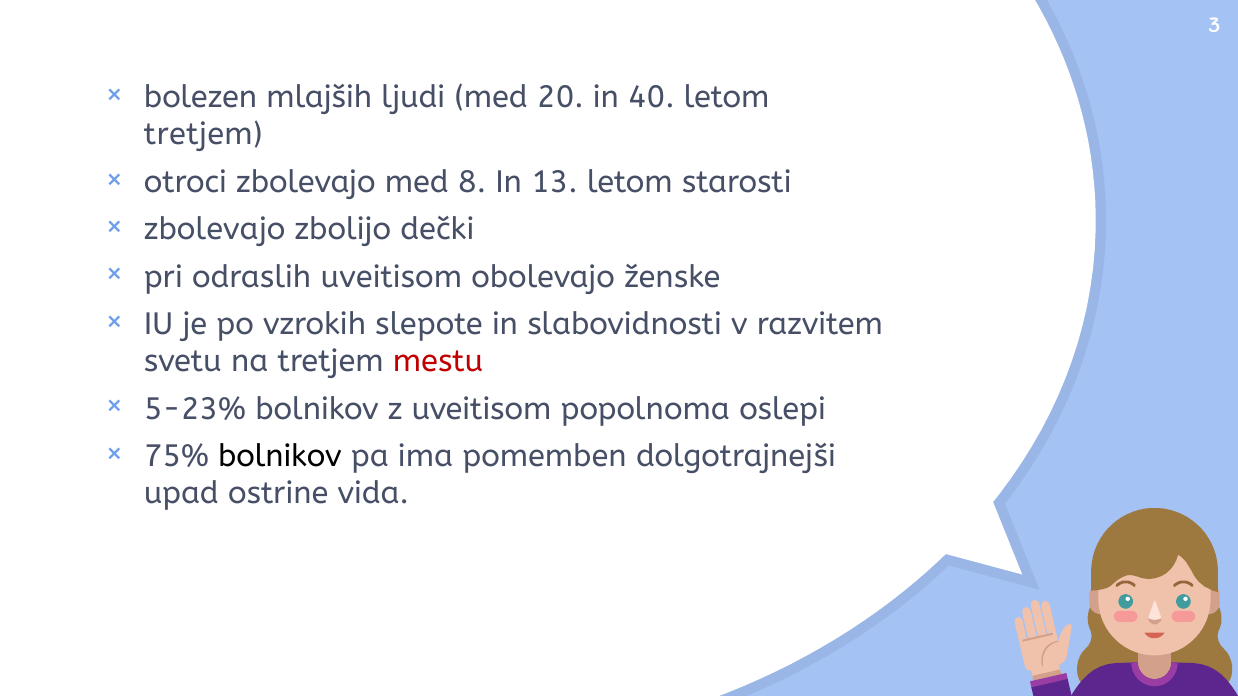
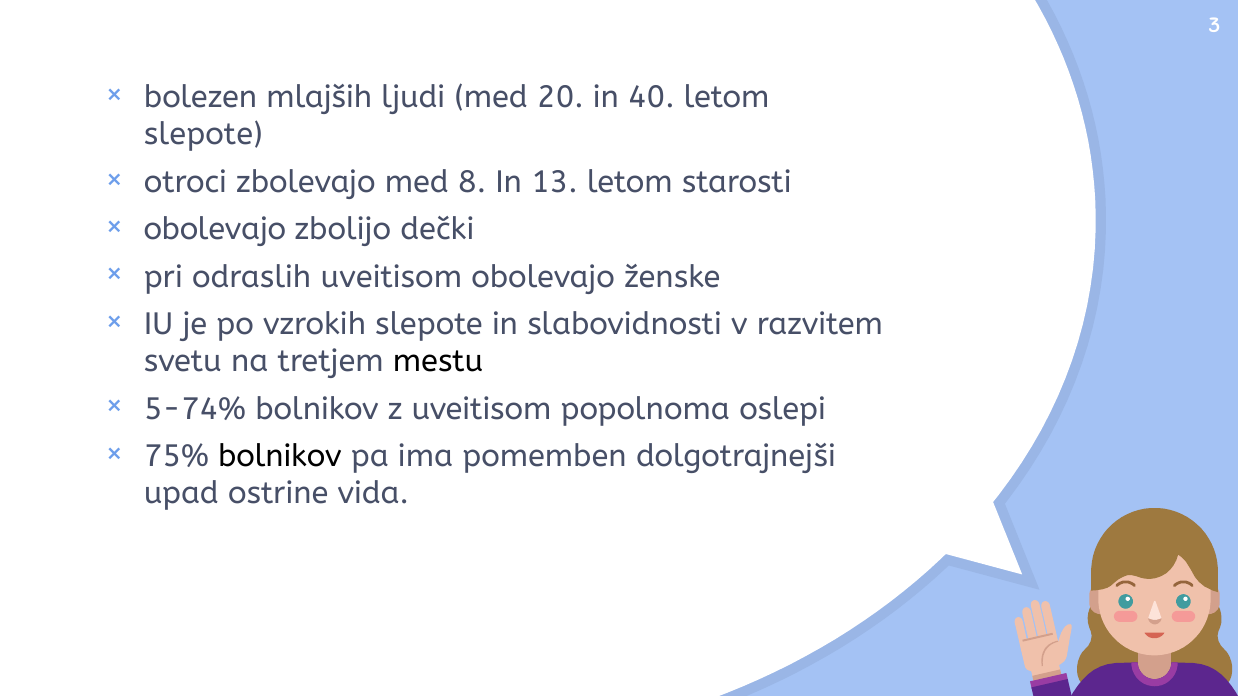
tretjem: tretjem -> slepote (203, 135)
zbolevajo: zbolevajo -> obolevajo (215, 230)
mestu colour: red -> black (438, 362)
5-23%: 5-23% -> 5-74% (195, 409)
